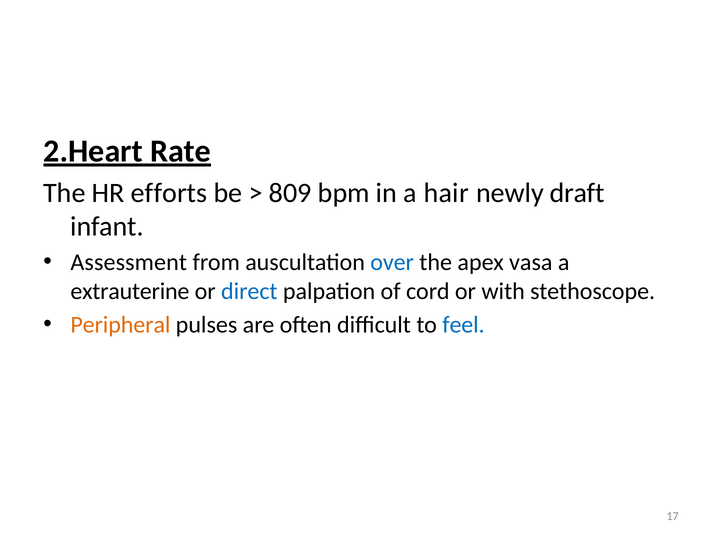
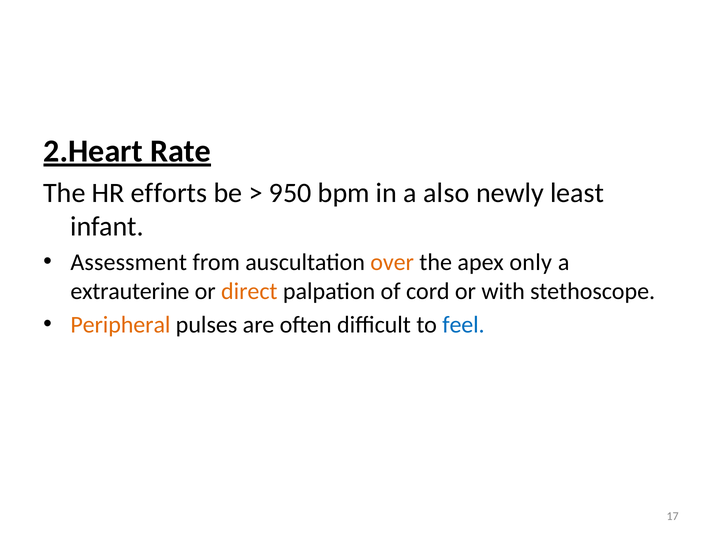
809: 809 -> 950 (290, 193)
hair: hair -> also (446, 193)
draft: draft -> least (577, 193)
over colour: blue -> orange (392, 262)
vasa: vasa -> only (531, 262)
direct colour: blue -> orange (249, 291)
